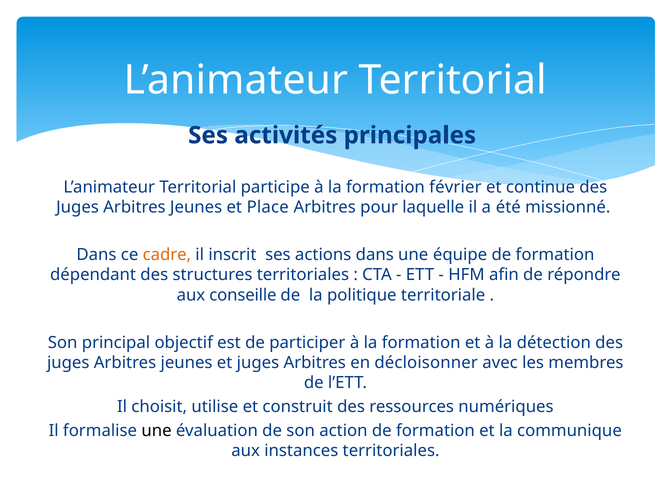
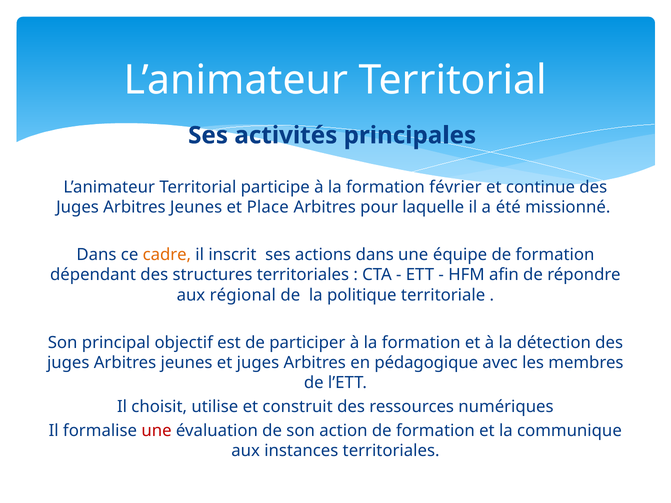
conseille: conseille -> régional (243, 295)
décloisonner: décloisonner -> pédagogique (426, 363)
une colour: black -> red (157, 431)
